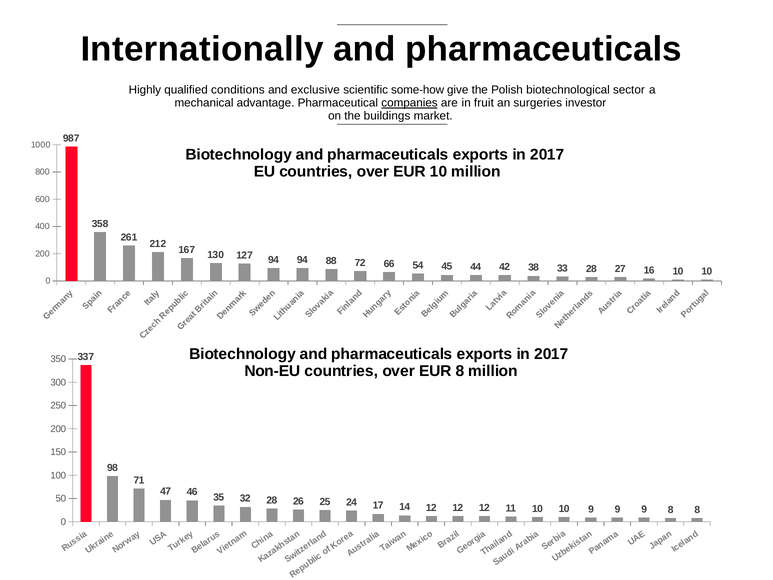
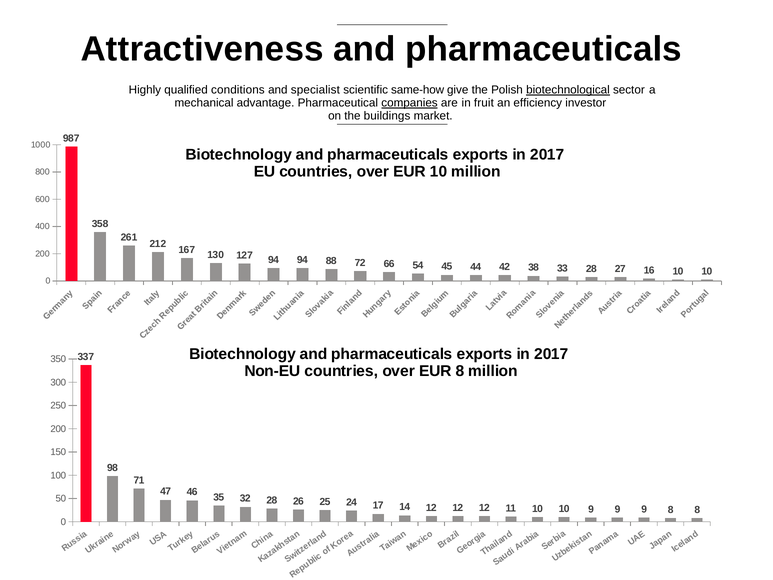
Internationally: Internationally -> Attractiveness (202, 49)
exclusive: exclusive -> specialist (315, 90)
some-how: some-how -> same-how (418, 90)
biotechnological underline: none -> present (568, 90)
surgeries: surgeries -> efficiency (538, 103)
